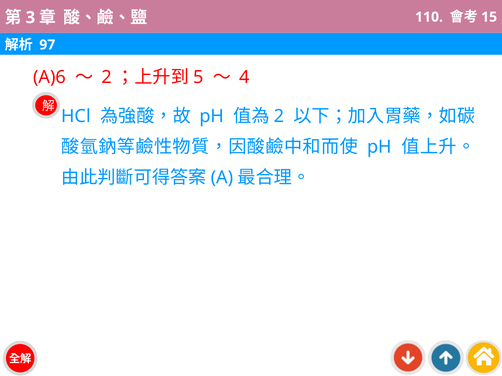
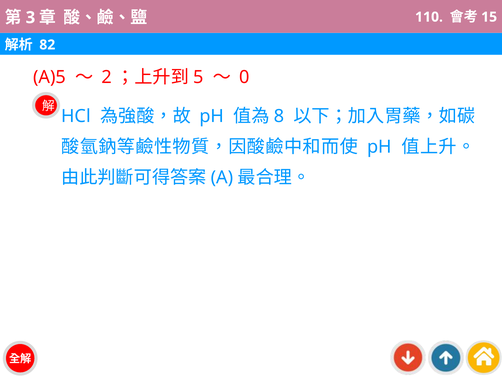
97: 97 -> 82 (47, 45)
A)6: A)6 -> A)5 (50, 77)
4: 4 -> 0 (244, 77)
2: 2 -> 8 (279, 116)
